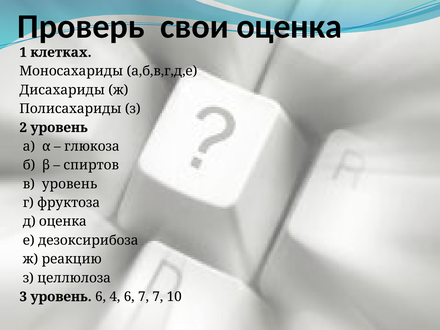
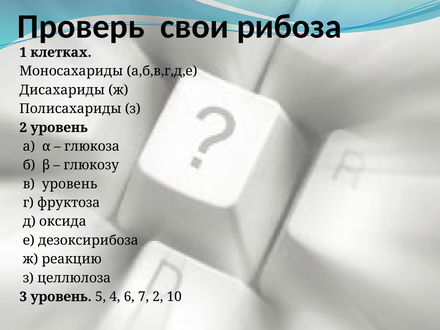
свои оценка: оценка -> рибоза (289, 27)
спиртов: спиртов -> глюкозу (91, 165)
д оценка: оценка -> оксида (63, 222)
уровень 6: 6 -> 5 (101, 297)
7 7: 7 -> 2 (158, 297)
